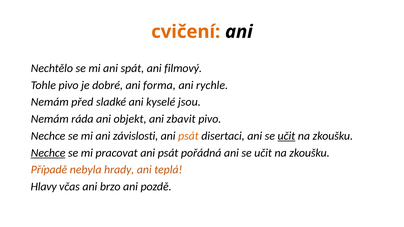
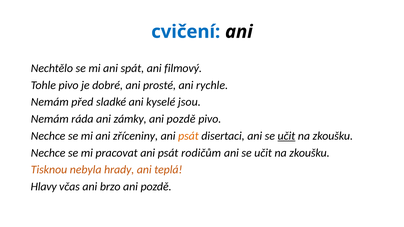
cvičení colour: orange -> blue (186, 32)
forma: forma -> prosté (160, 85)
objekt: objekt -> zámky (130, 119)
zbavit: zbavit -> pozdě (181, 119)
závislosti: závislosti -> zříceniny (136, 136)
Nechce underline: present -> none (48, 153)
pořádná: pořádná -> rodičům (201, 153)
Případě: Případě -> Tisknou (49, 170)
